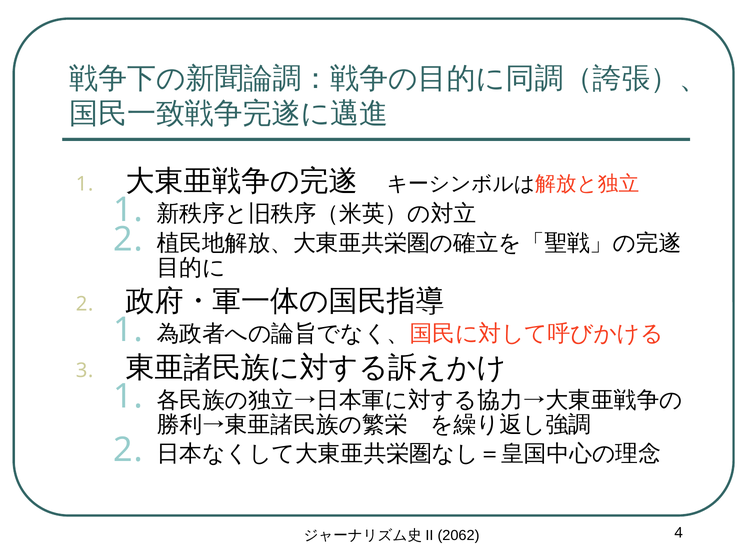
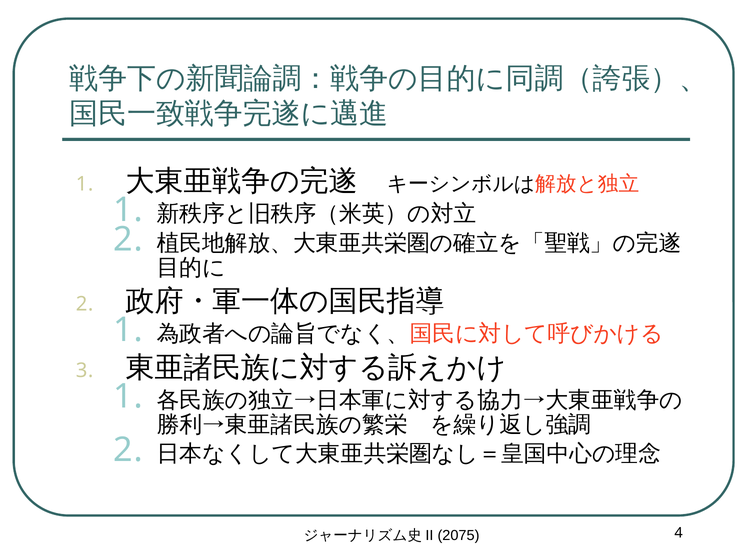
2062: 2062 -> 2075 (458, 536)
